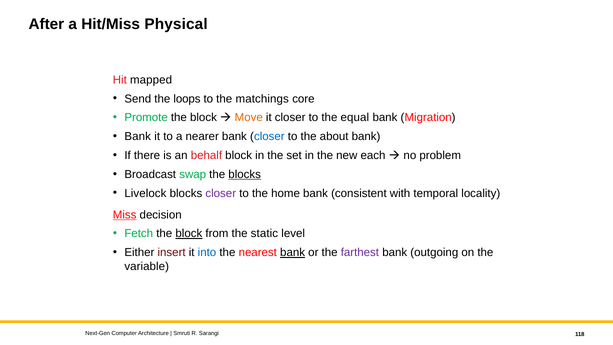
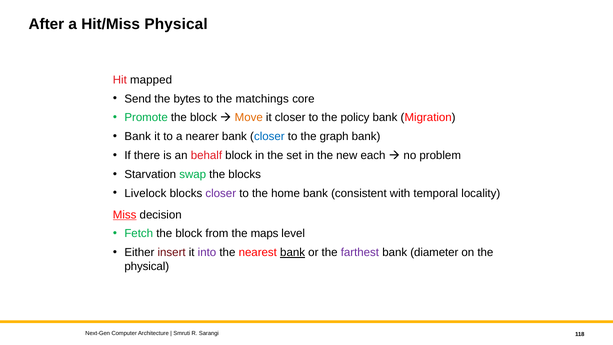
loops: loops -> bytes (187, 99)
equal: equal -> policy (355, 118)
about: about -> graph (334, 136)
Broadcast: Broadcast -> Starvation (150, 174)
blocks underline: present -> none (245, 174)
block underline: present -> none (189, 234)
static: static -> maps (265, 234)
into colour: blue -> purple (207, 252)
outgoing: outgoing -> diameter (434, 252)
variable: variable -> physical (147, 266)
